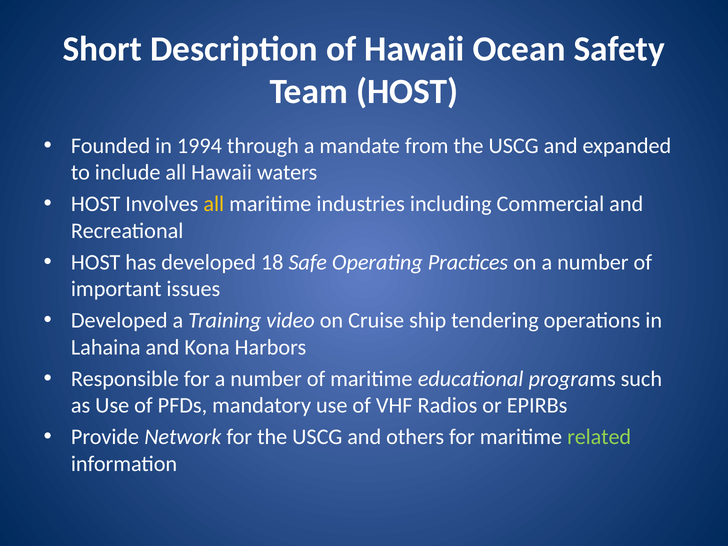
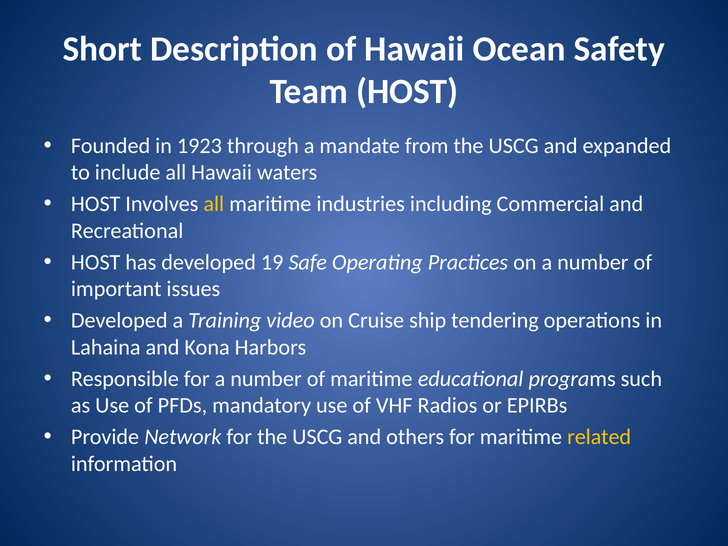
1994: 1994 -> 1923 (199, 146)
18: 18 -> 19 (272, 262)
related colour: light green -> yellow (599, 437)
